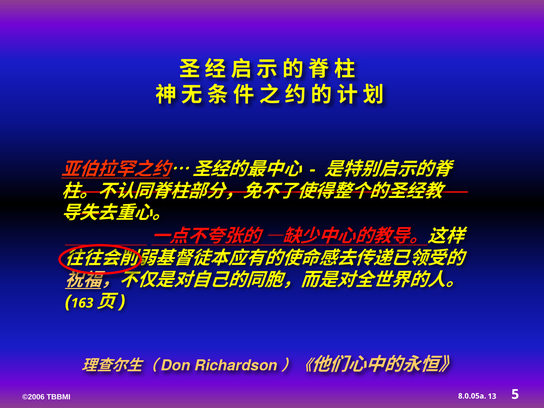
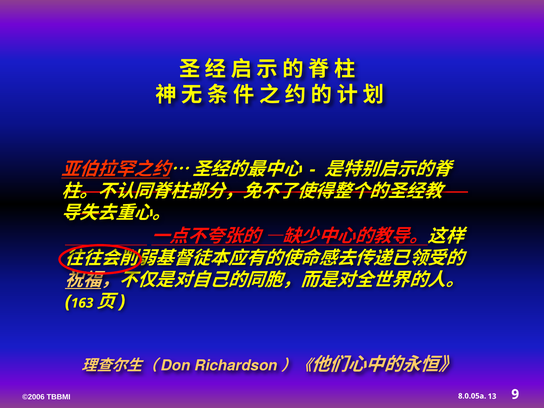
5: 5 -> 9 (515, 394)
